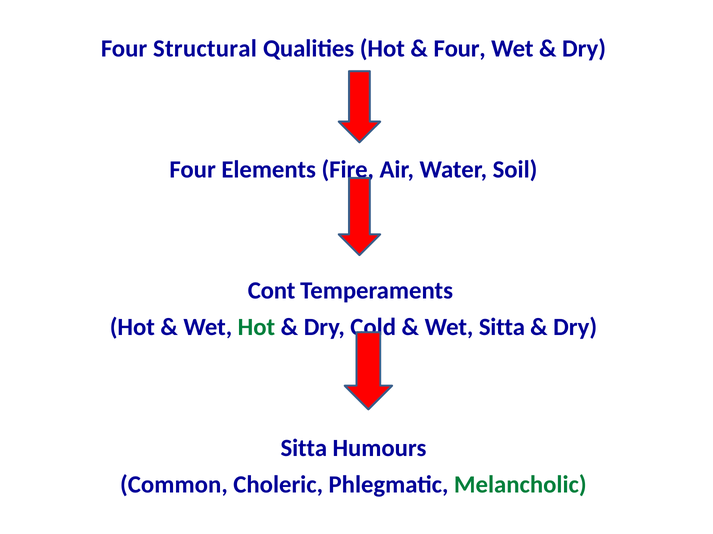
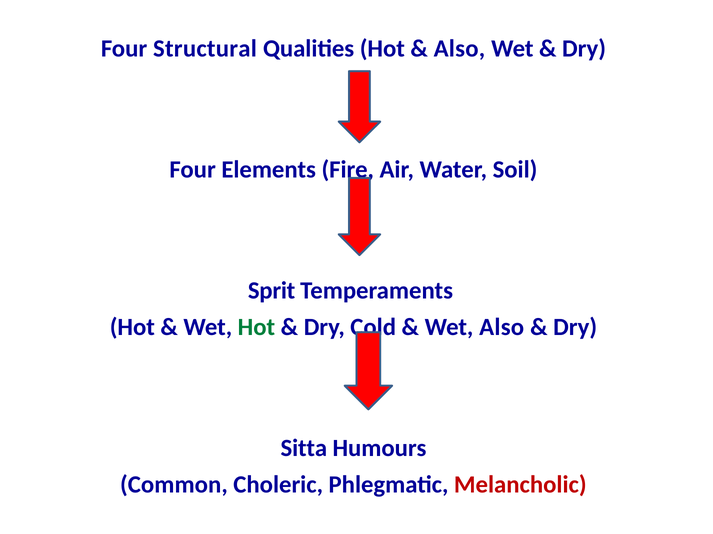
Four: Four -> Also (459, 49)
Cont: Cont -> Sprit (272, 291)
Wet Sitta: Sitta -> Also (502, 328)
Melancholic colour: green -> red (520, 485)
